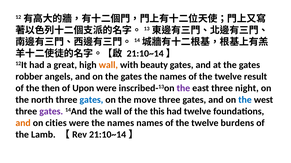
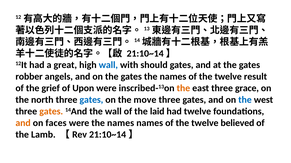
wall colour: orange -> blue (108, 65)
beauty: beauty -> should (154, 65)
then: then -> grief (51, 89)
the colour: purple -> orange (183, 89)
night: night -> grace (247, 89)
gates colour: purple -> orange (51, 112)
this: this -> laid (157, 112)
cities: cities -> faces (56, 123)
burdens: burdens -> believed (237, 123)
